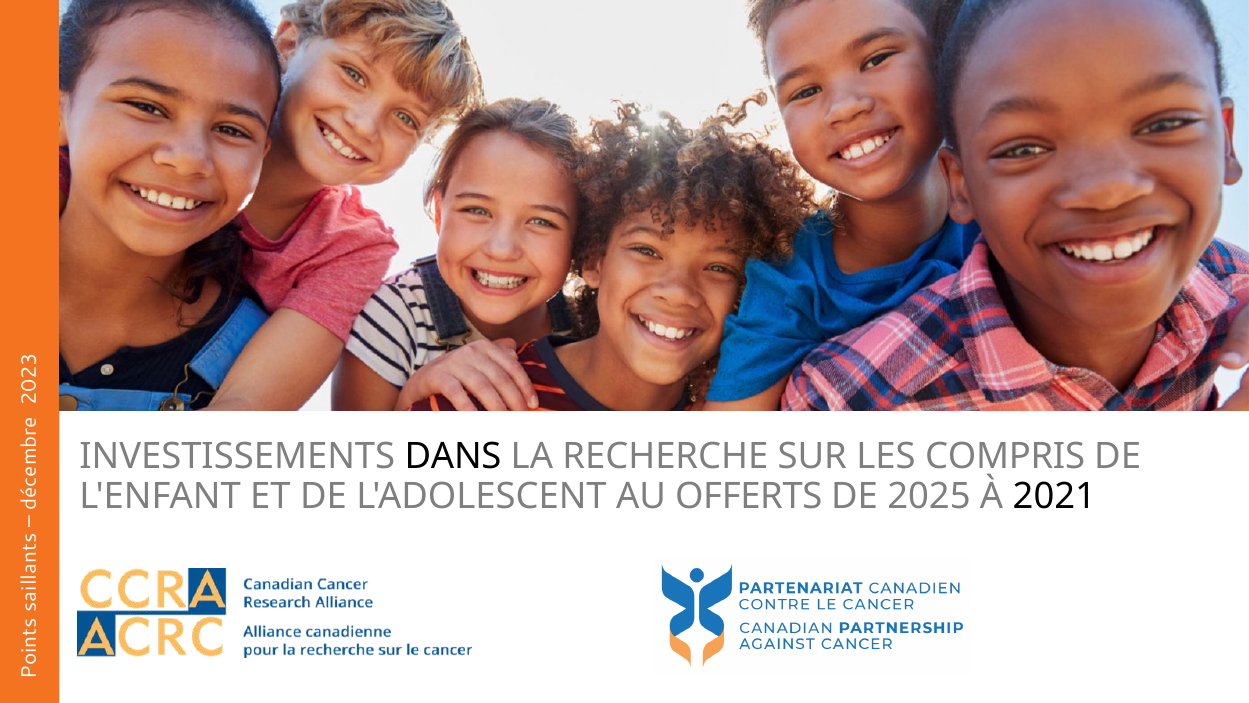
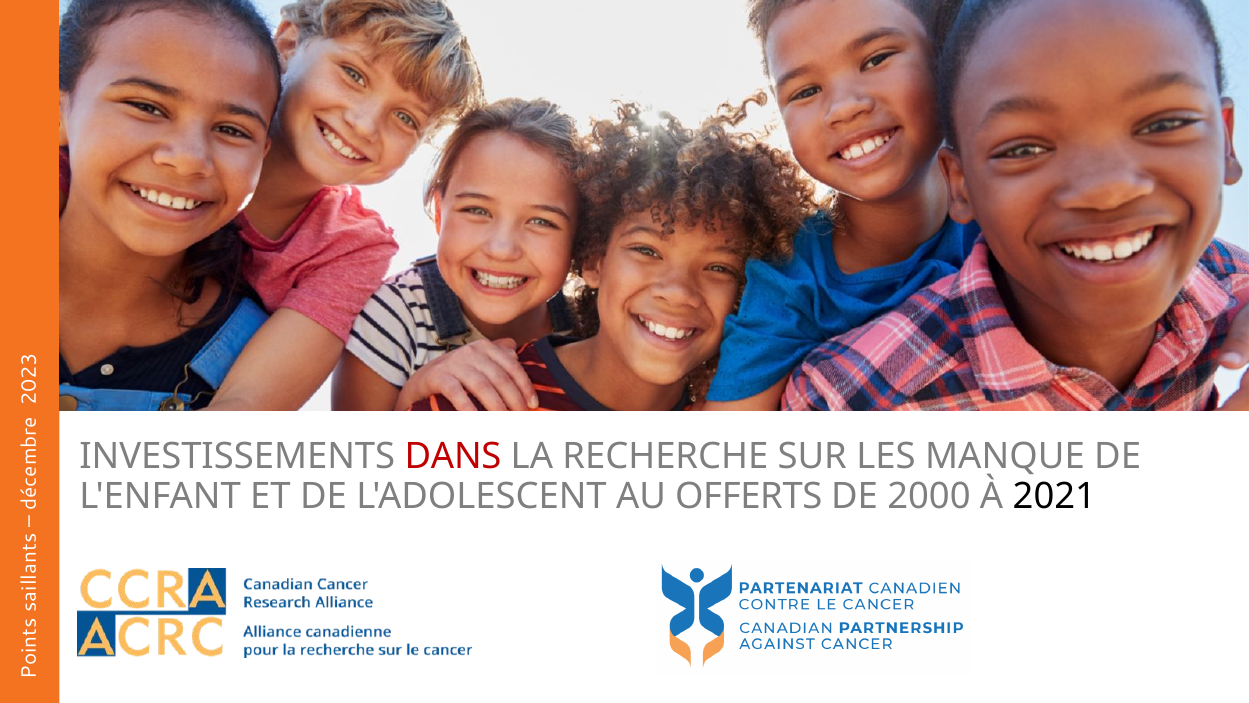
DANS colour: black -> red (453, 456)
COMPRIS: COMPRIS -> MANQUE (1005, 456)
2025: 2025 -> 2000 (929, 496)
